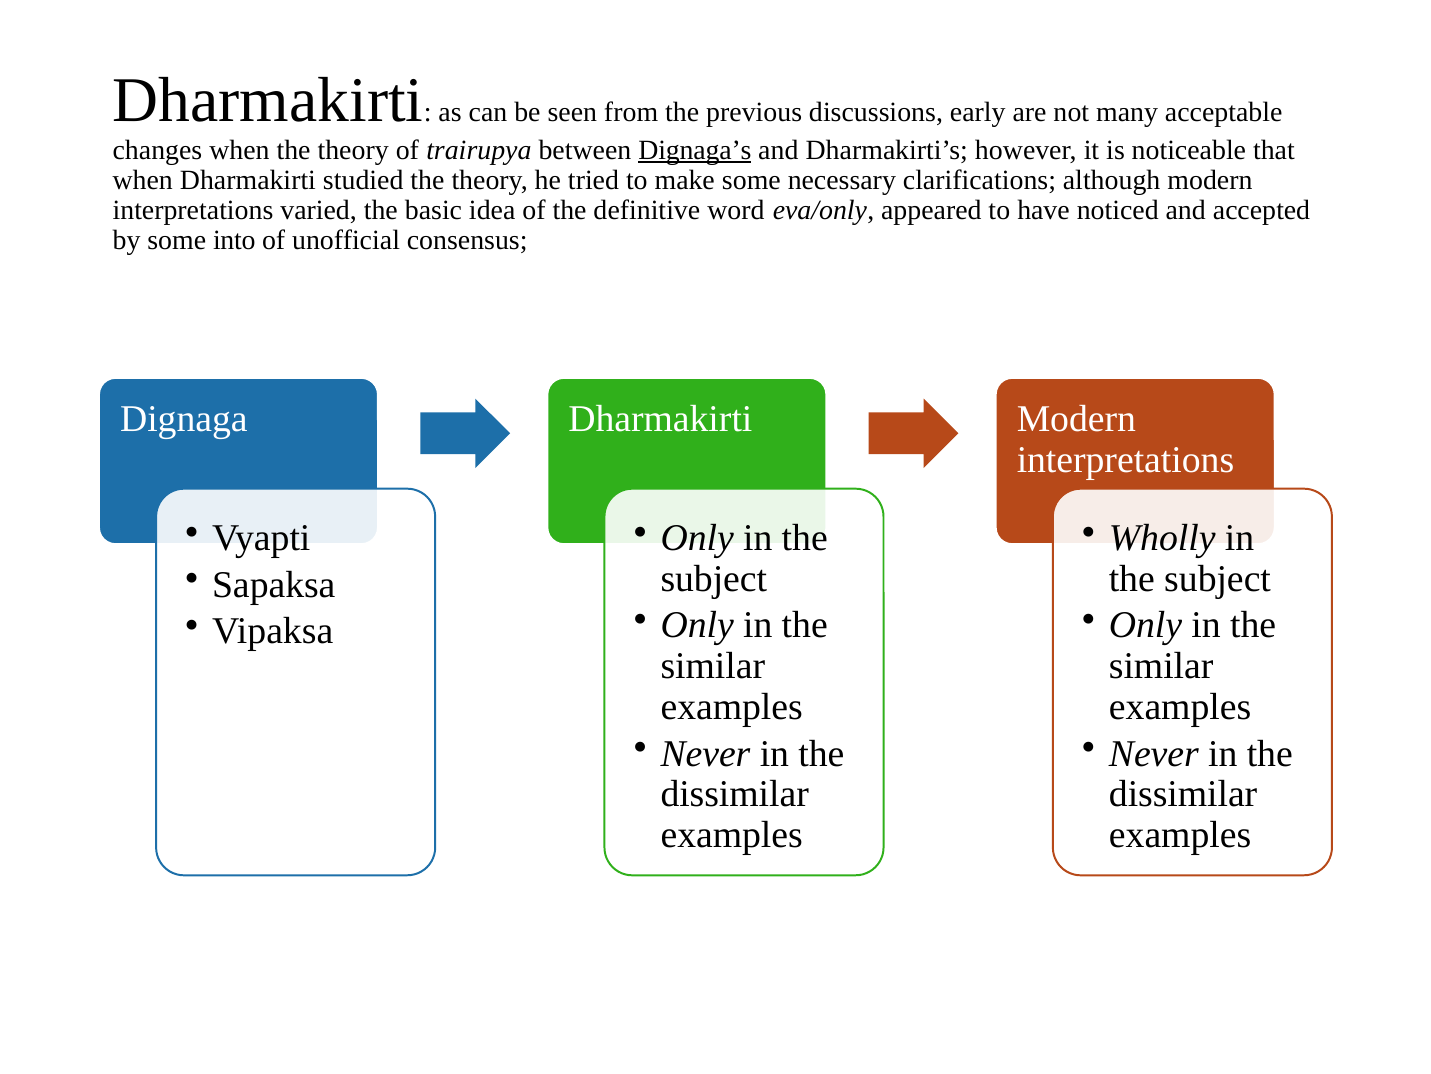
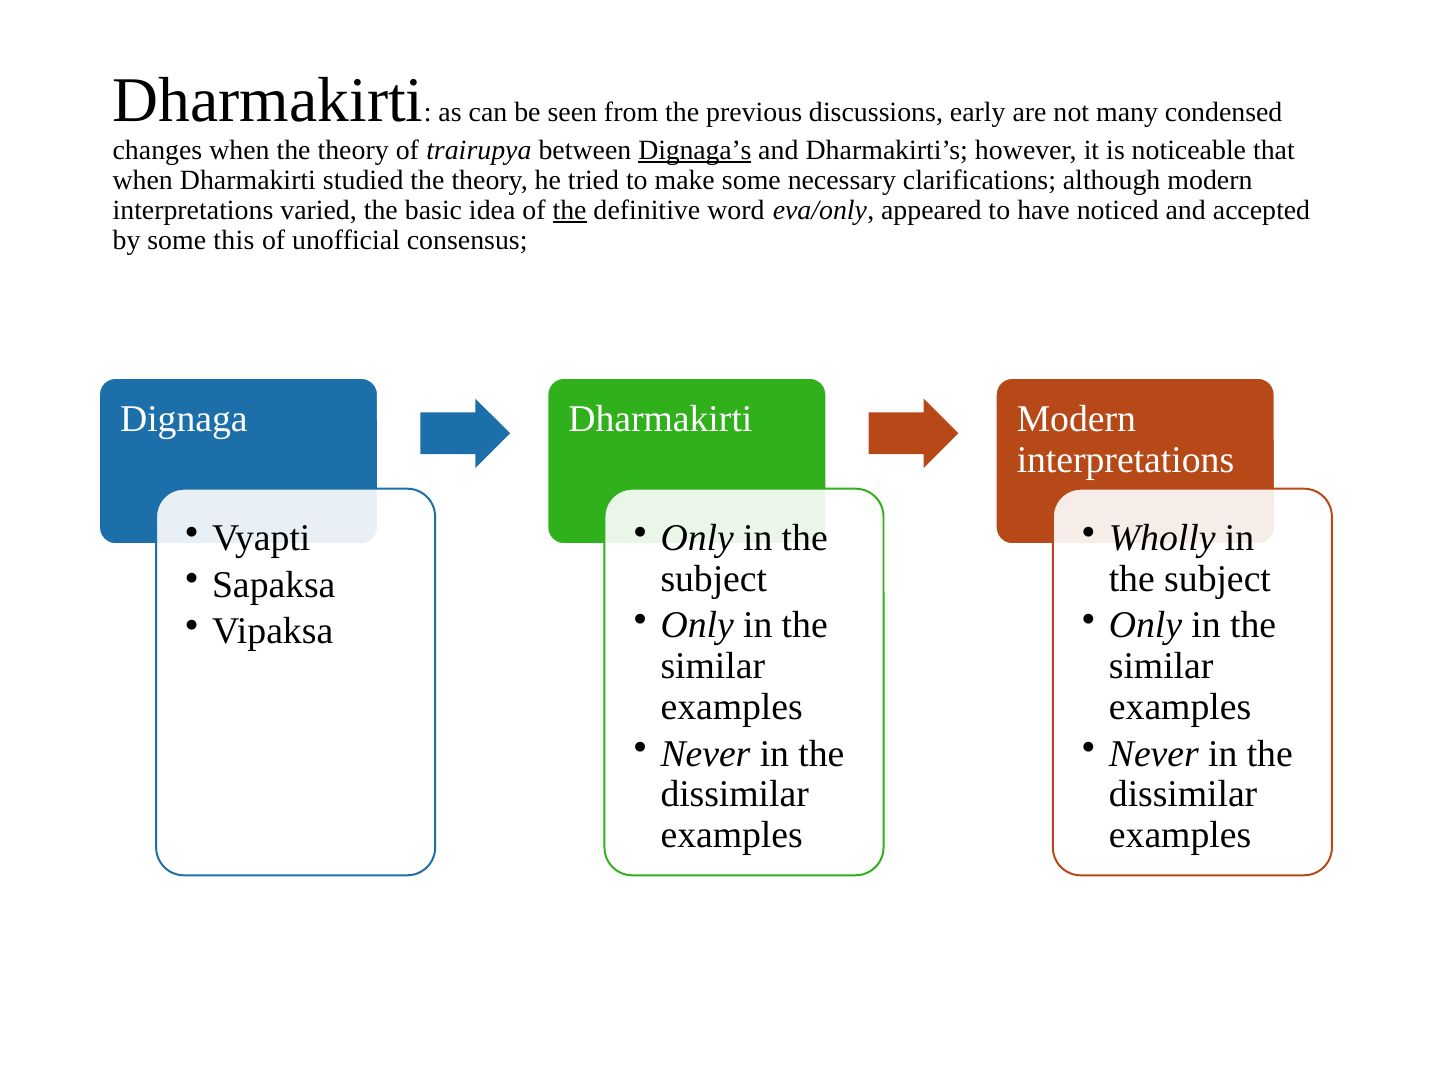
acceptable: acceptable -> condensed (1224, 112)
the underline: none -> present (570, 210)
into: into -> this (234, 240)
